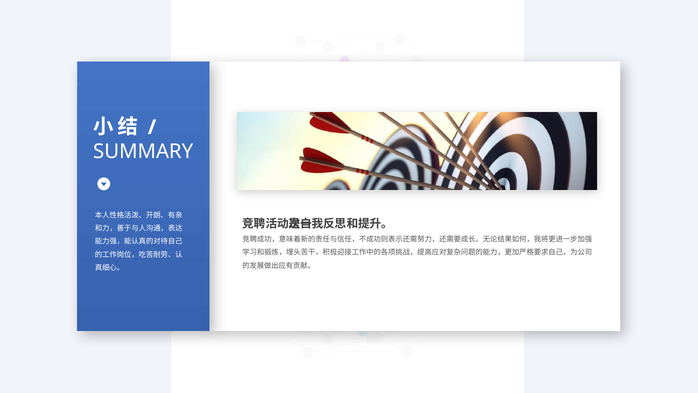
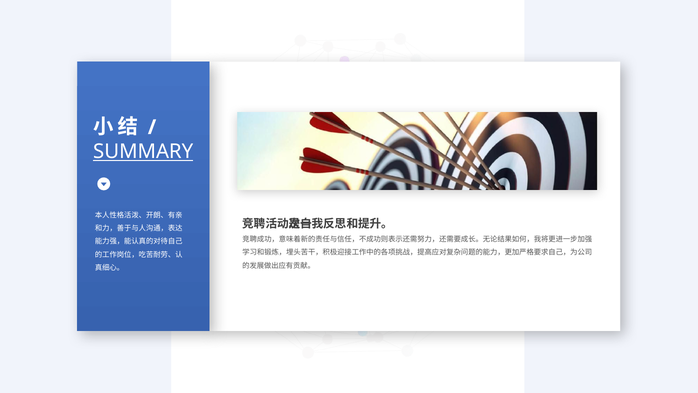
SUMMARY underline: none -> present (143, 152)
